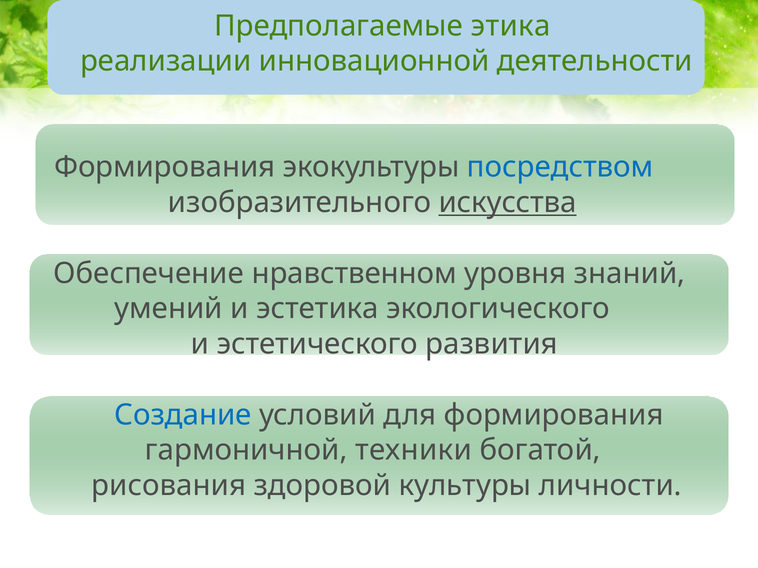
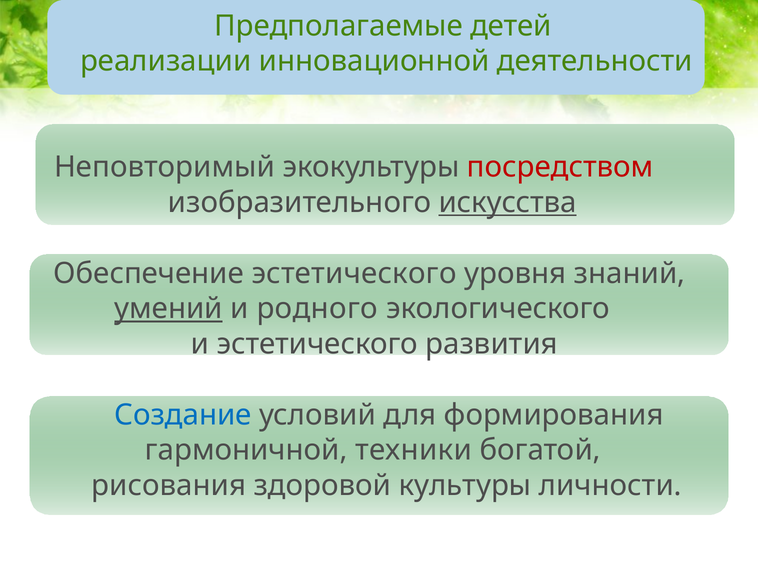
этика: этика -> детей (511, 26)
Формирования: Формирования -> Неповторимый (165, 167)
посредством colour: blue -> red (560, 167)
Обеспечение нравственном: нравственном -> эстетического (354, 274)
умений underline: none -> present (168, 309)
эстетика: эстетика -> родного (317, 309)
